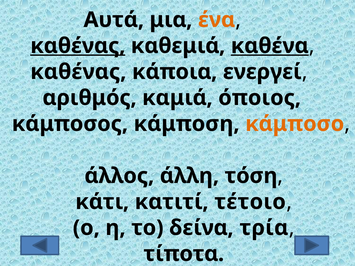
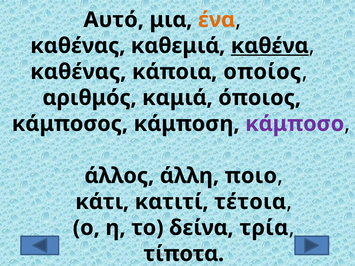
Αυτά: Αυτά -> Αυτό (114, 20)
καθένας underline: present -> none (78, 46)
ενεργεί: ενεργεί -> οποίος (262, 72)
κάμποσο colour: orange -> purple (295, 124)
τόση: τόση -> ποιο (251, 176)
τέτοιο: τέτοιο -> τέτοια (250, 202)
